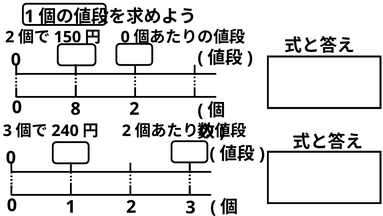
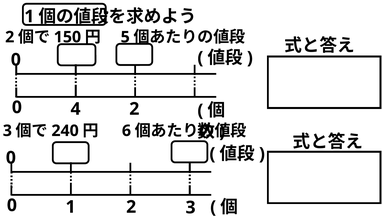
0: 0 -> 5 (125, 37)
8: 8 -> 4 (76, 109)
2: 2 -> 6 (126, 130)
